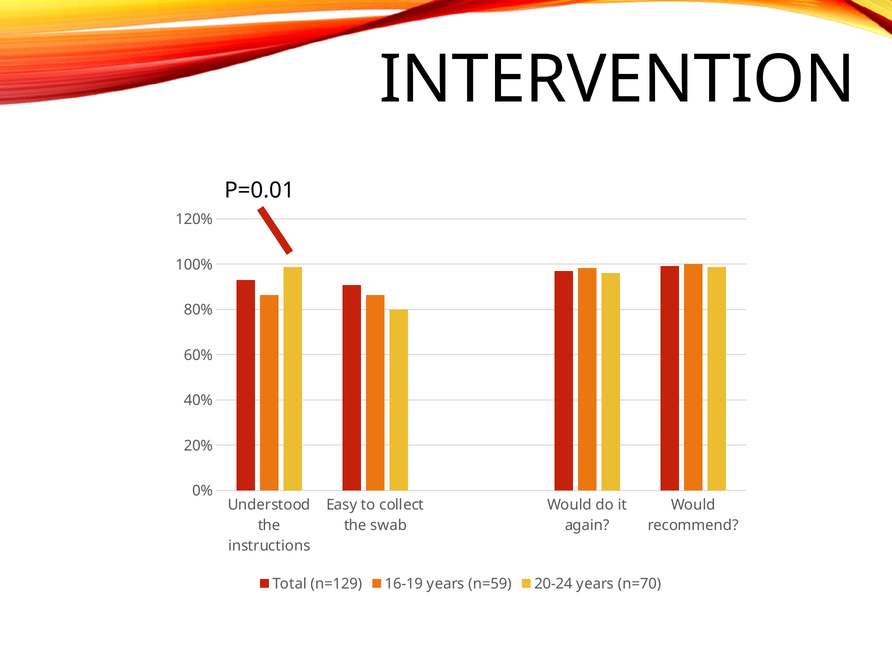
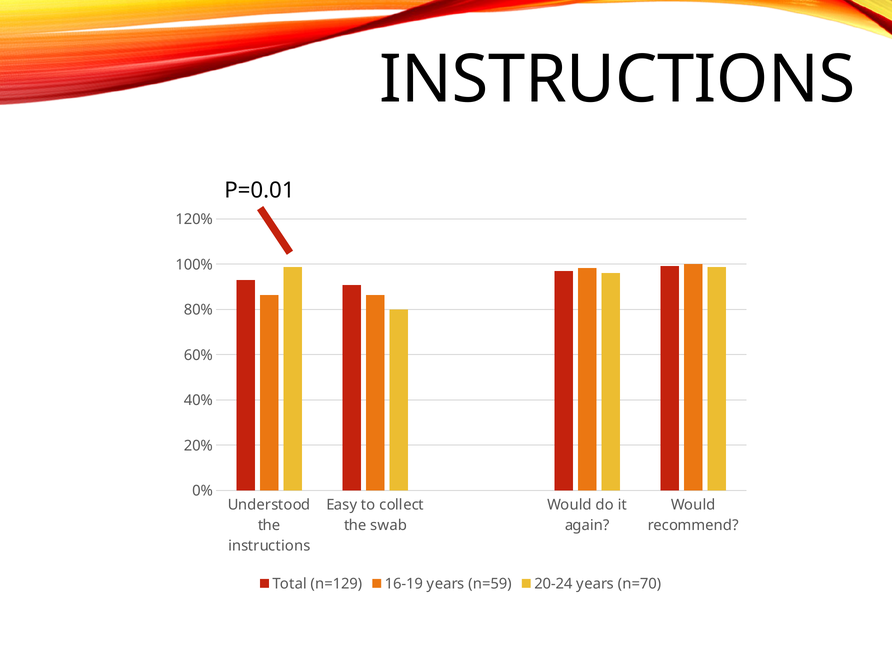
INTERVENTION: INTERVENTION -> INSTRUCTIONS (617, 80)
